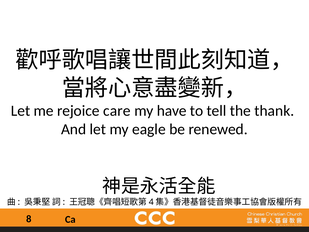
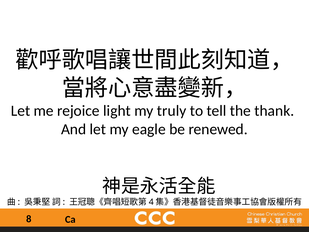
care: care -> light (117, 111)
have: have -> truly (172, 111)
